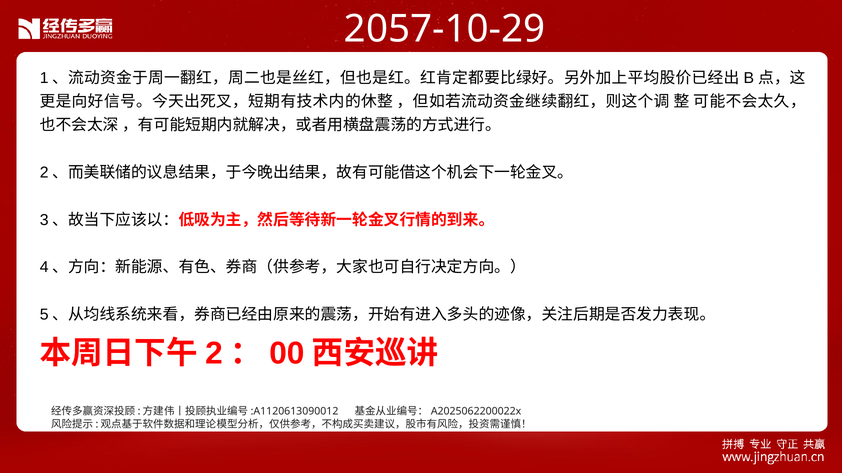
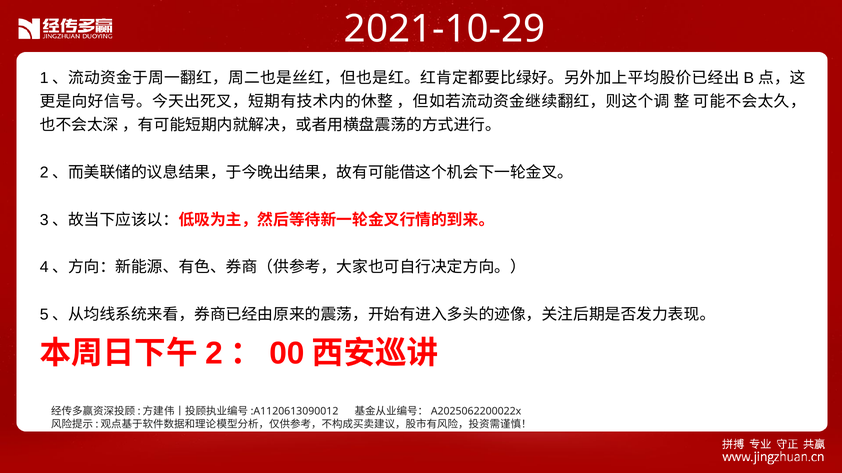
2057-10-29: 2057-10-29 -> 2021-10-29 (445, 29)
